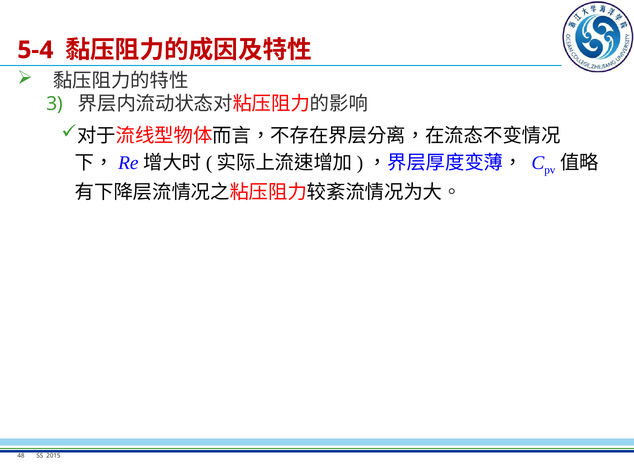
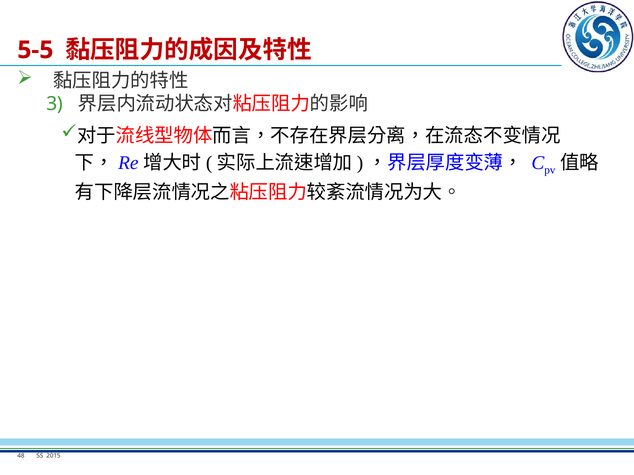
5-4: 5-4 -> 5-5 (35, 50)
